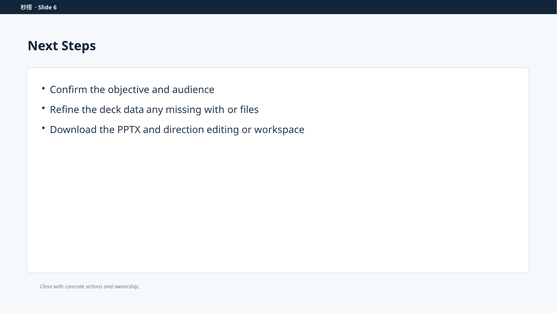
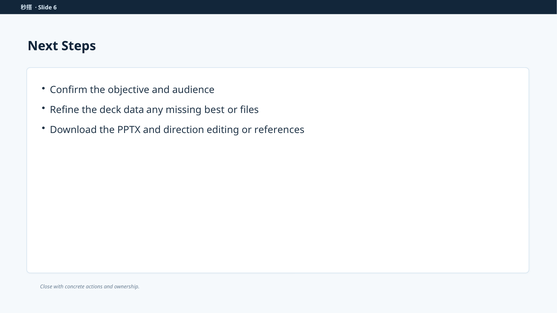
missing with: with -> best (214, 110)
workspace: workspace -> references (279, 130)
